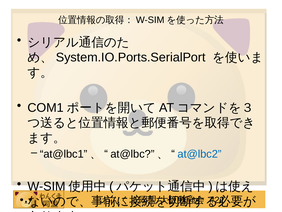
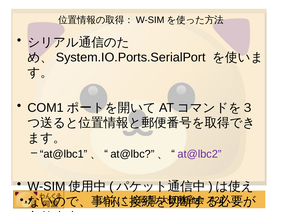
at@lbc2 colour: blue -> purple (200, 154)
